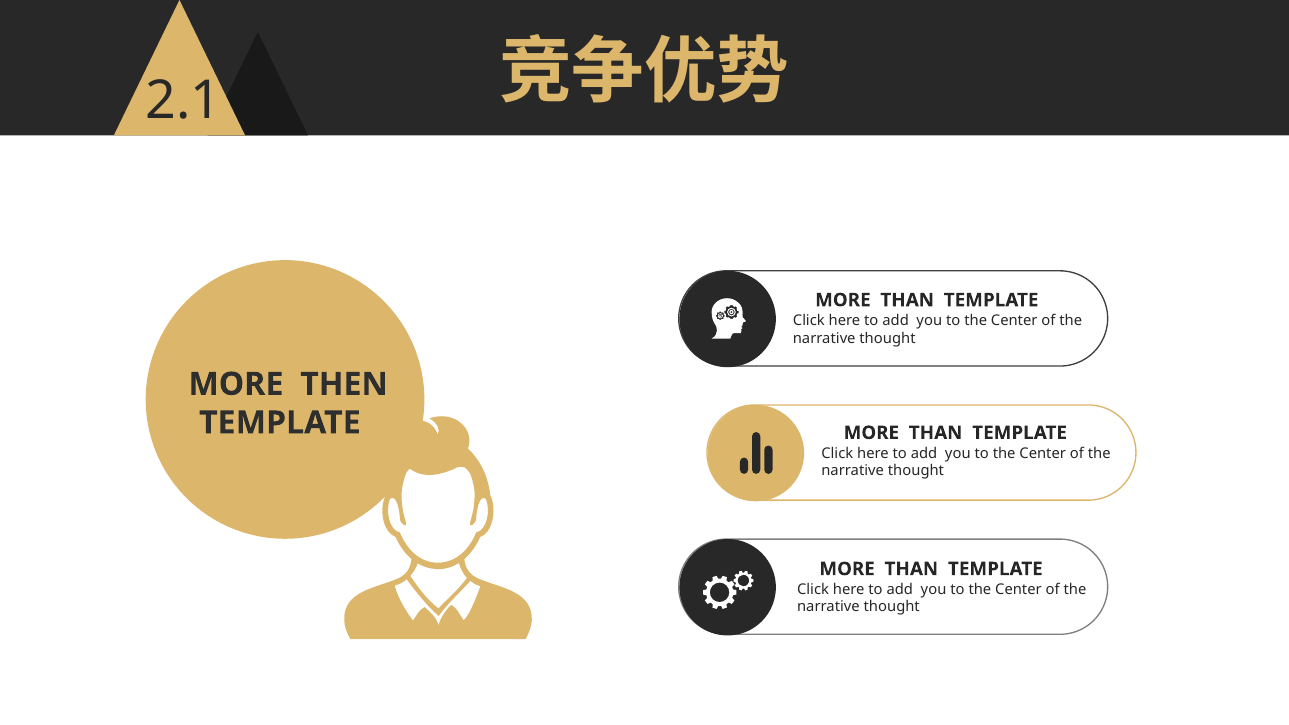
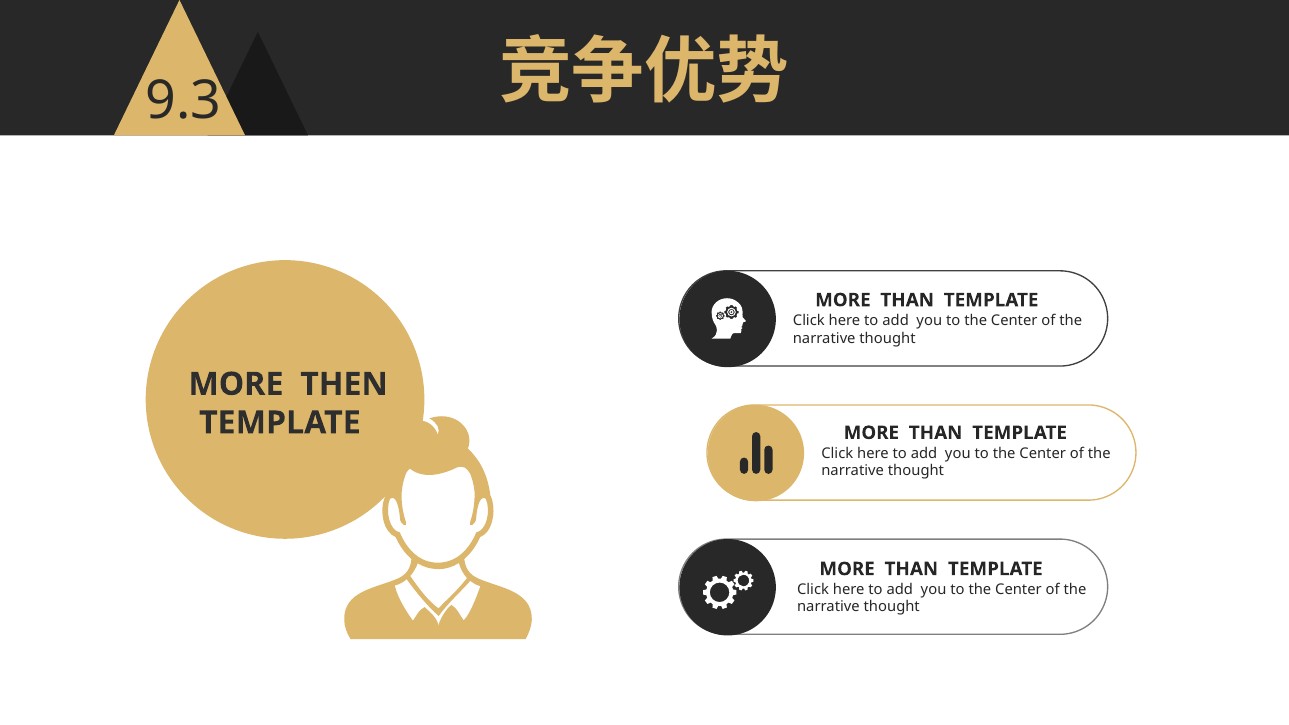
2.1: 2.1 -> 9.3 (184, 101)
